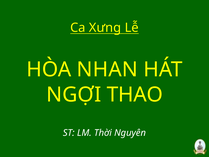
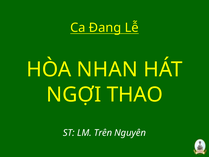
Xưng: Xưng -> Đang (105, 28)
Thời: Thời -> Trên (103, 133)
